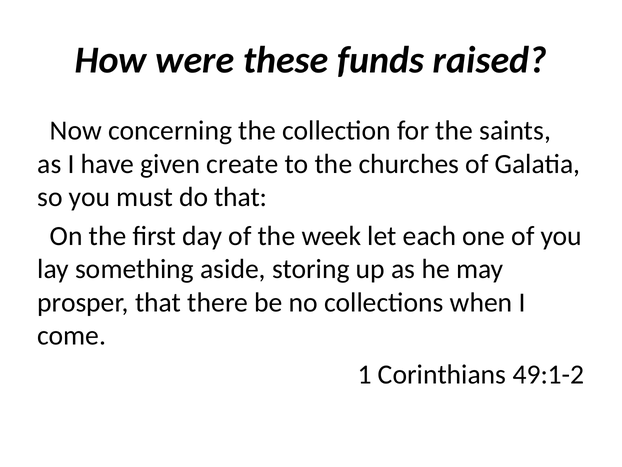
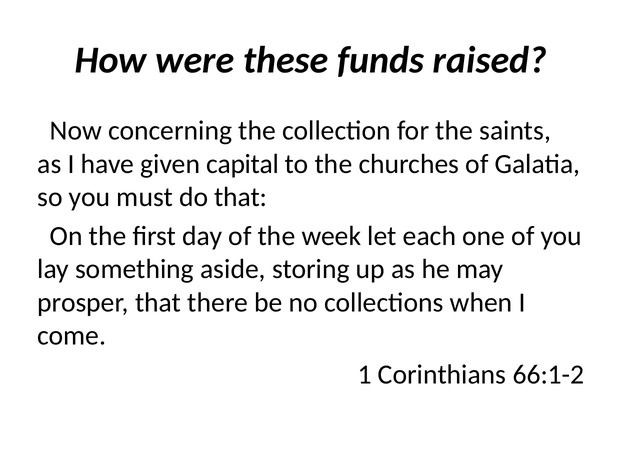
create: create -> capital (243, 164)
49:1-2: 49:1-2 -> 66:1-2 (548, 374)
